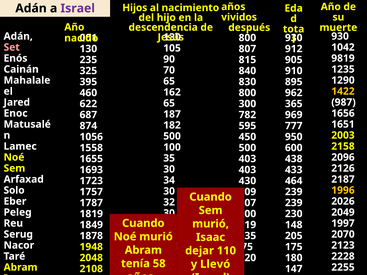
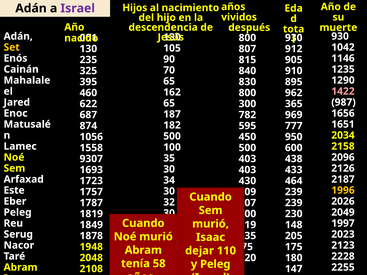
Set colour: pink -> yellow (12, 47)
9819: 9819 -> 1146 (343, 58)
1422 colour: yellow -> pink (343, 91)
2003: 2003 -> 2034 (343, 135)
1655: 1655 -> 9307 (91, 159)
Solo: Solo -> Este (14, 190)
2070: 2070 -> 2023 (343, 234)
y Llevó: Llevó -> Peleg (215, 264)
